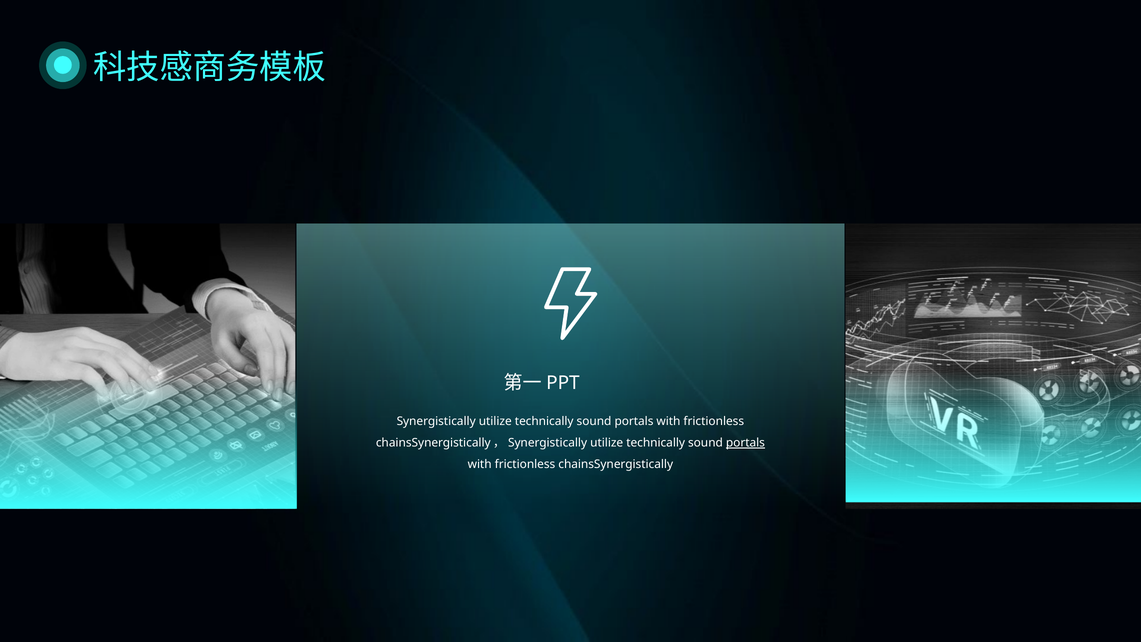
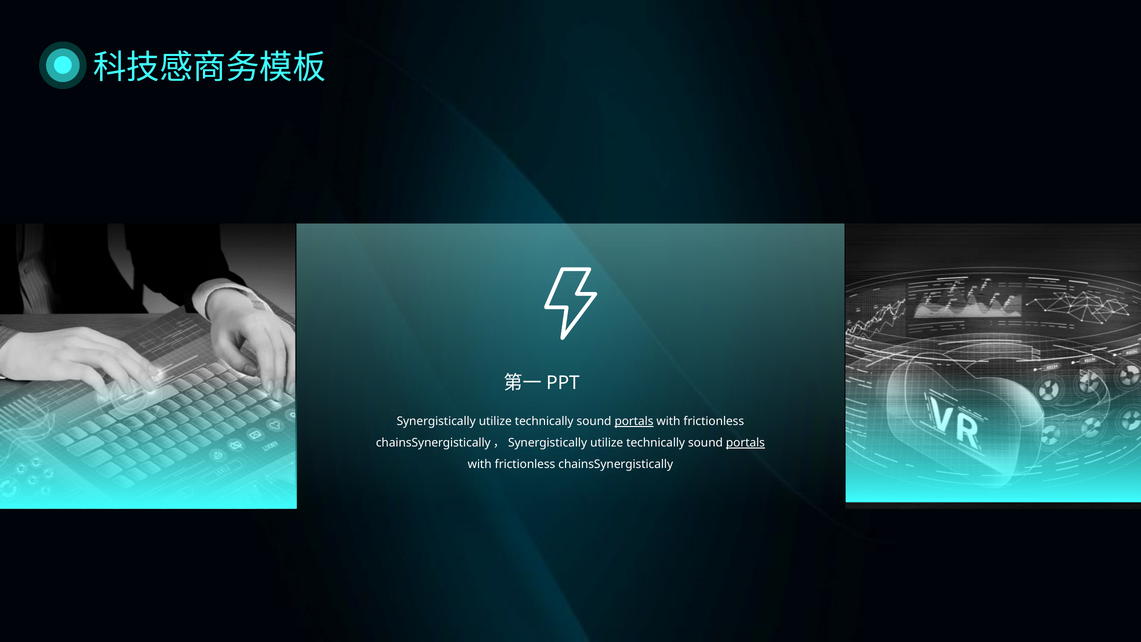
portals underline: none -> present (634, 421)
